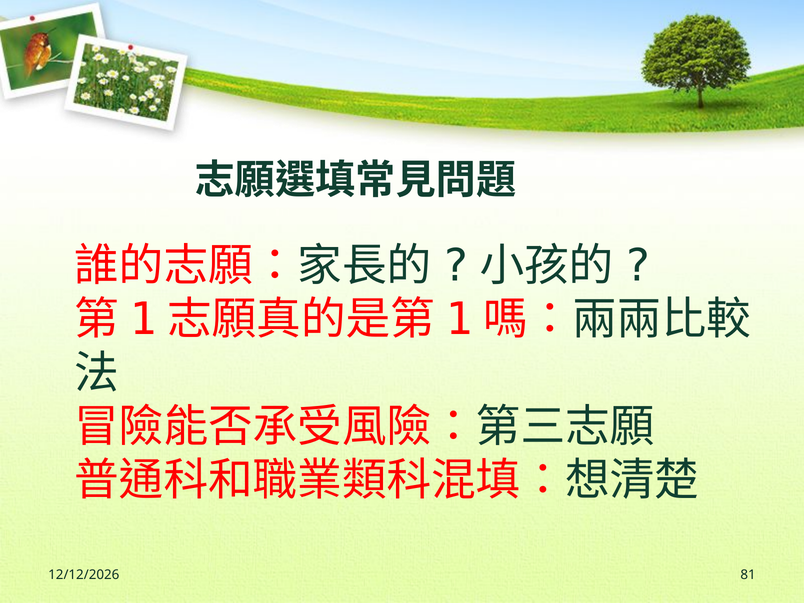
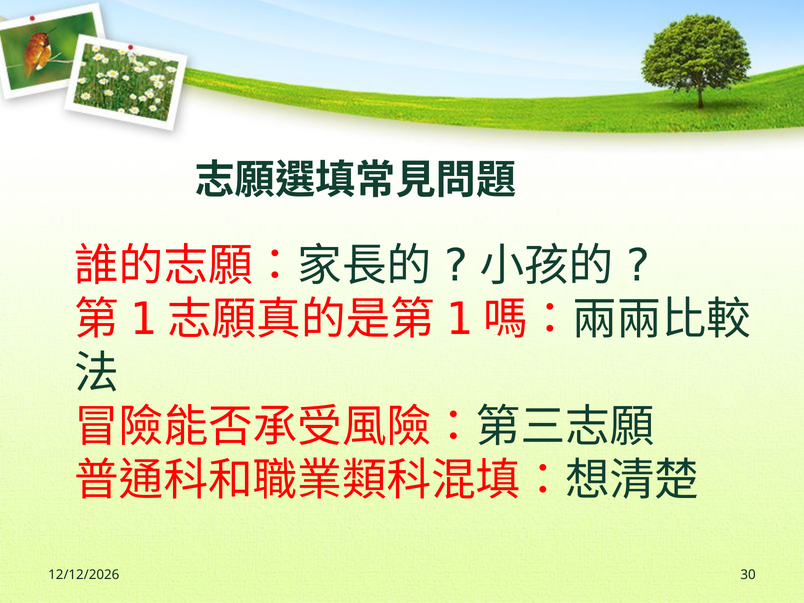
81: 81 -> 30 (748, 575)
